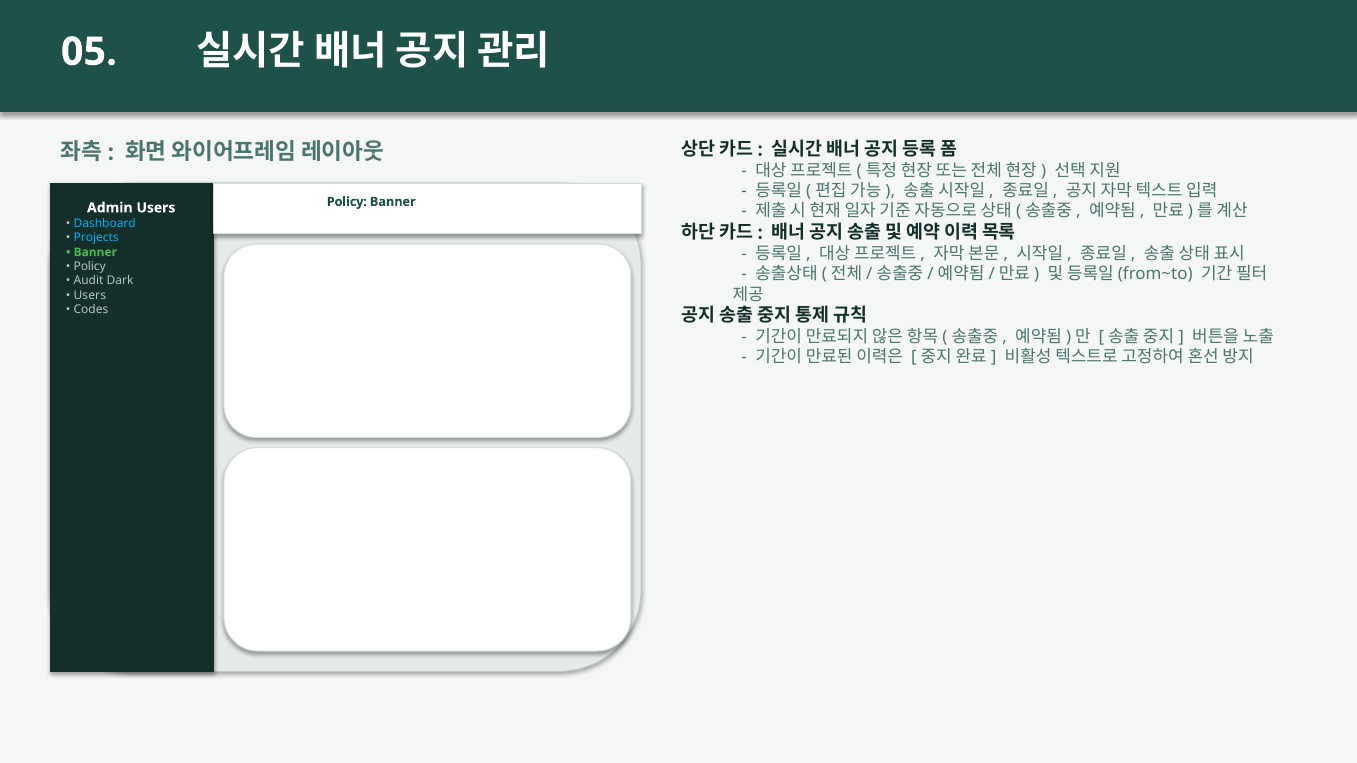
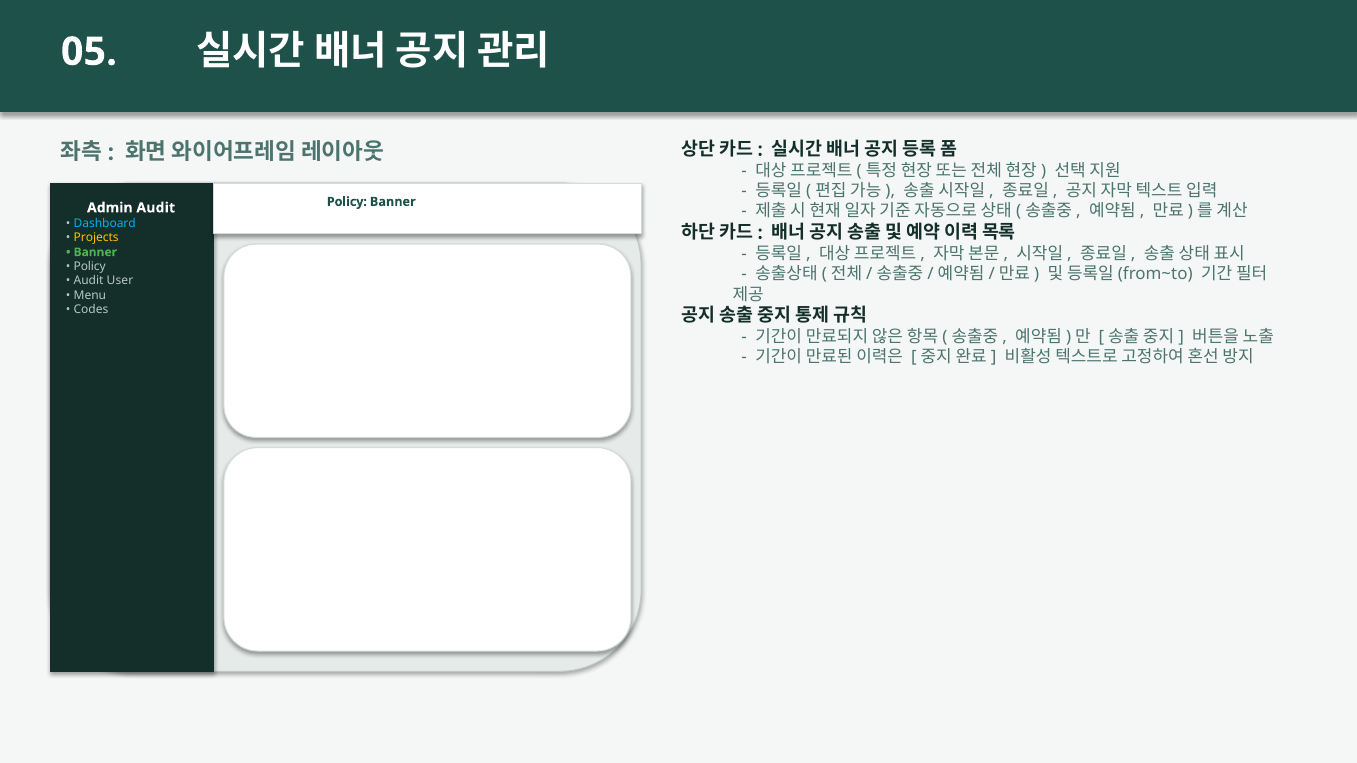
Admin Users: Users -> Audit (156, 208)
Projects colour: light blue -> yellow (96, 238)
Dark: Dark -> User (120, 281)
Users: Users -> Menu (90, 296)
